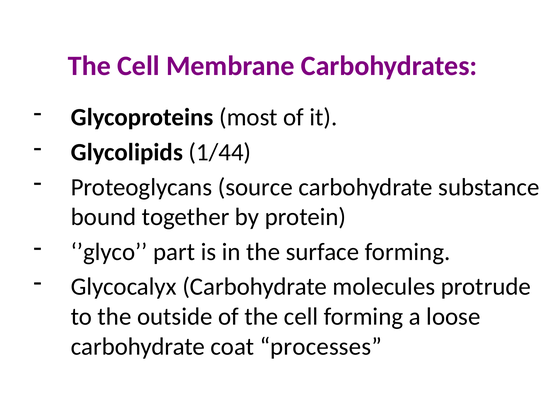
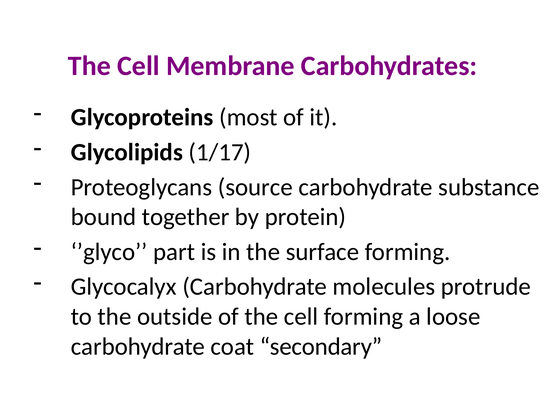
1/44: 1/44 -> 1/17 (220, 152)
processes: processes -> secondary (321, 346)
